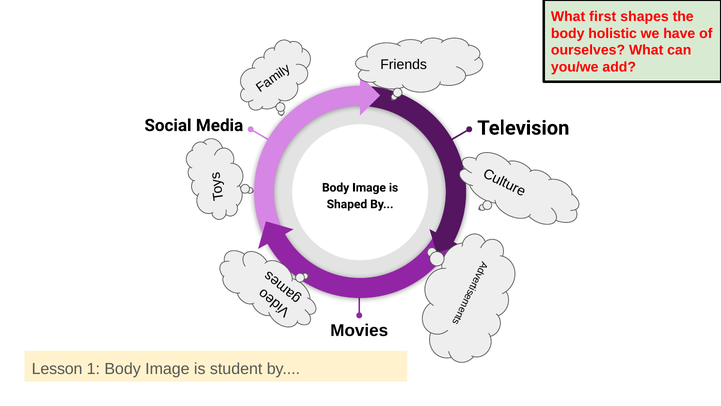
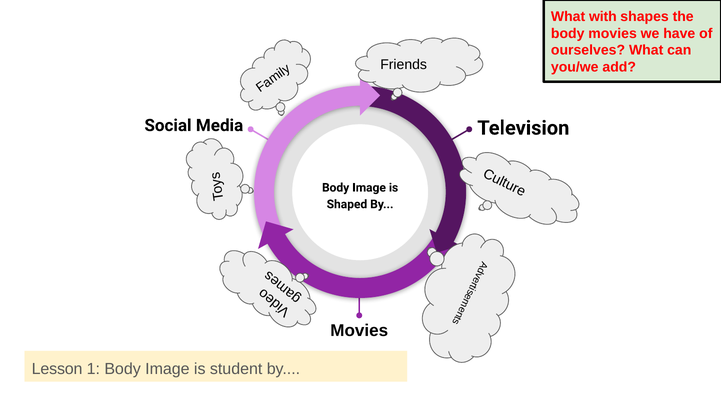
first: first -> with (603, 17)
body holistic: holistic -> movies (613, 33)
